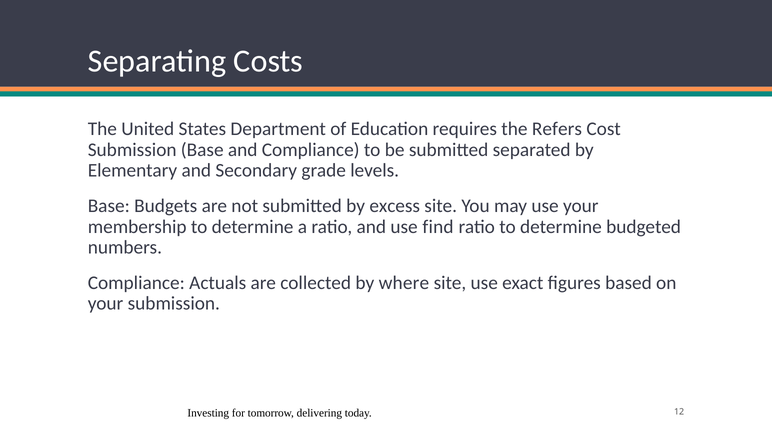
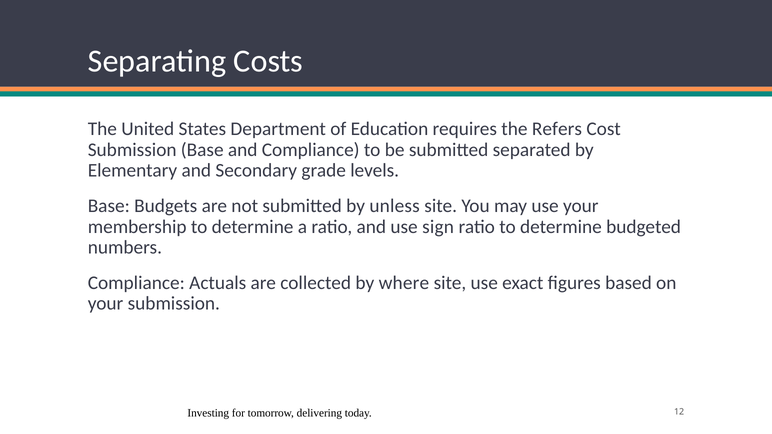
excess: excess -> unless (395, 206)
find: find -> sign (438, 227)
